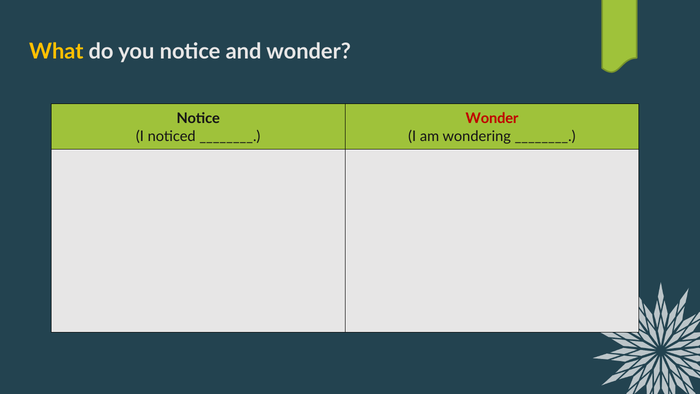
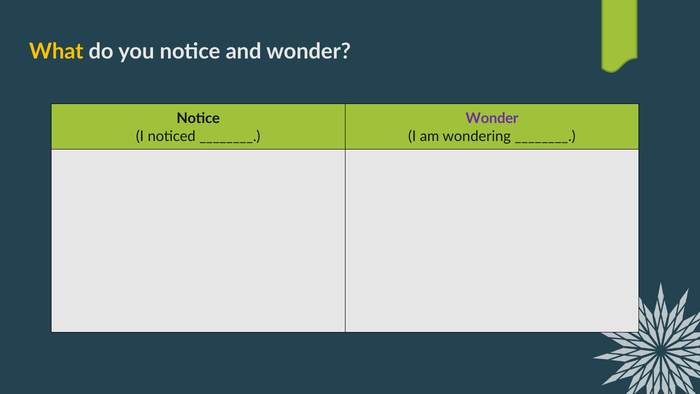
Wonder colour: red -> purple (492, 119)
